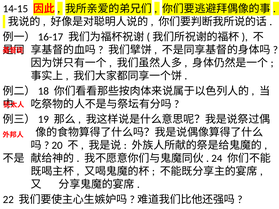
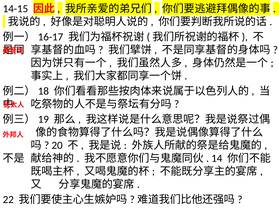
24: 24 -> 14 (217, 158)
